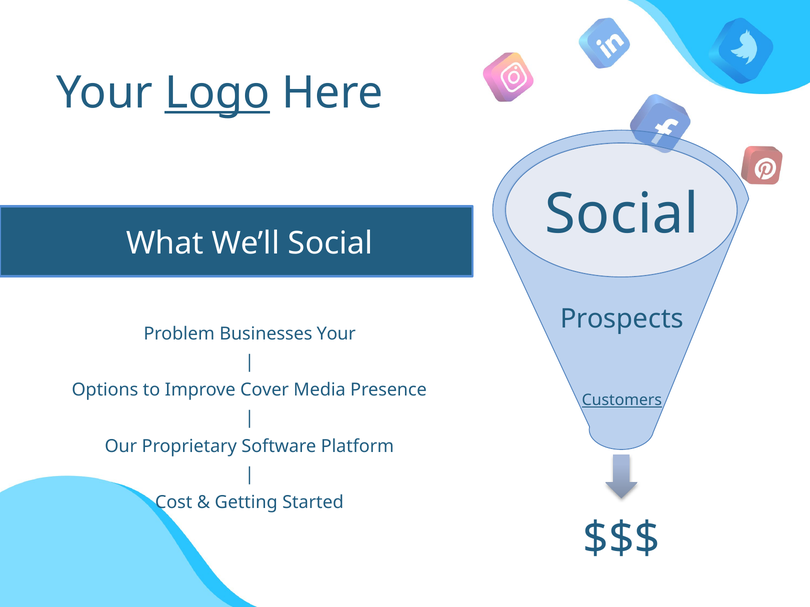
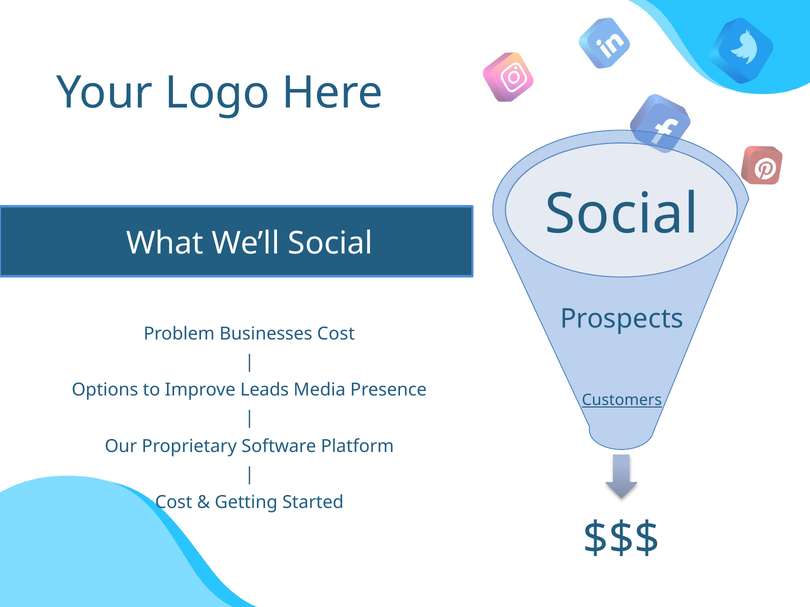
Logo underline: present -> none (217, 93)
Businesses Your: Your -> Cost (336, 334)
Cover: Cover -> Leads (265, 390)
